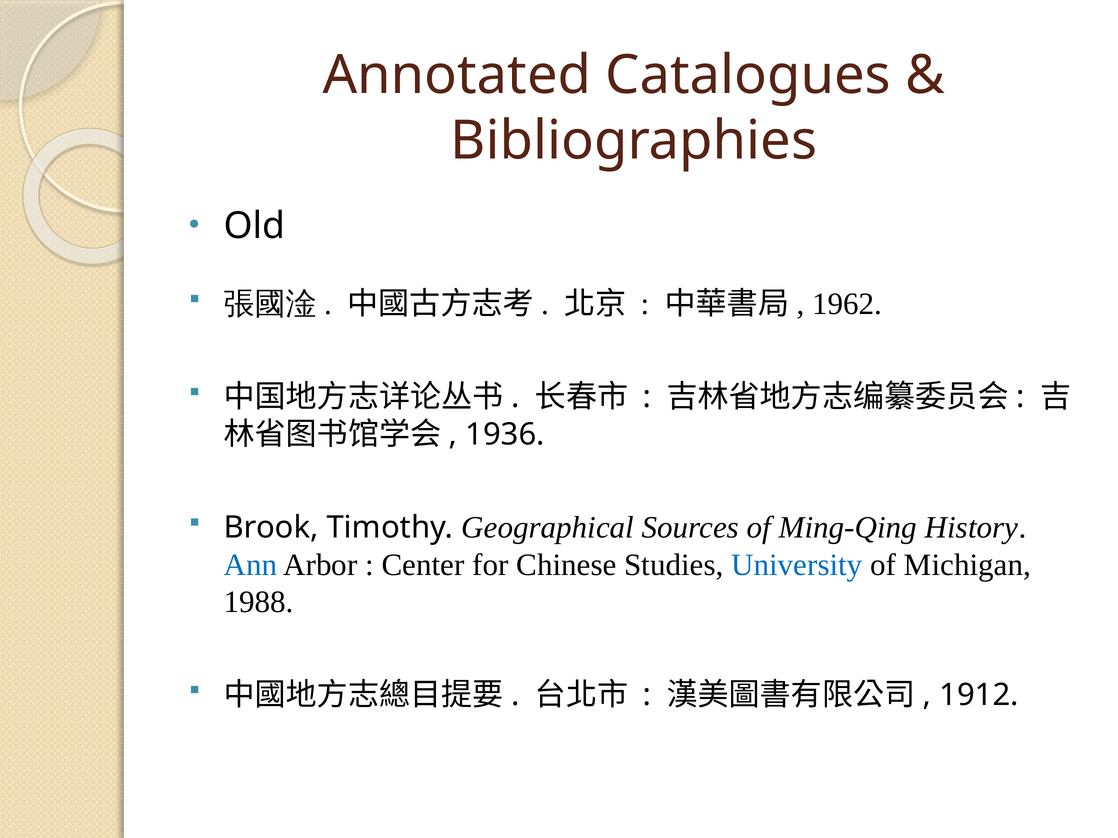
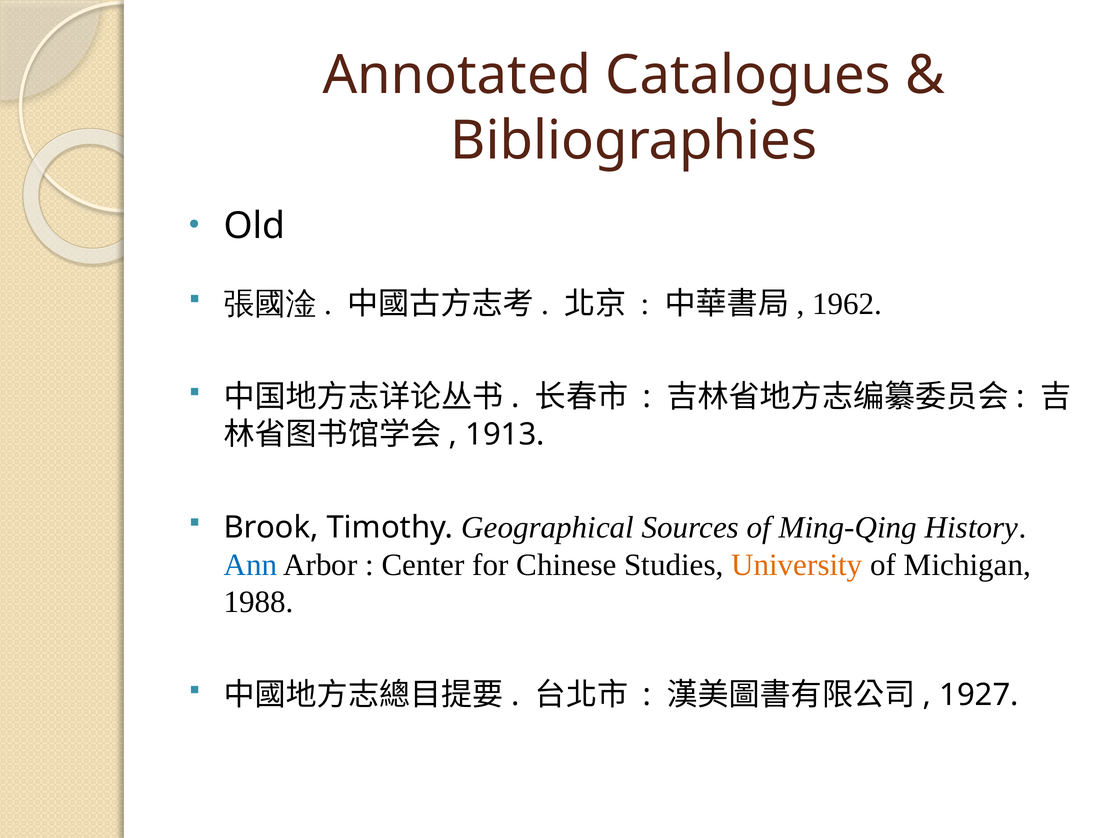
1936: 1936 -> 1913 (505, 435)
University colour: blue -> orange (797, 565)
1912: 1912 -> 1927 (979, 696)
